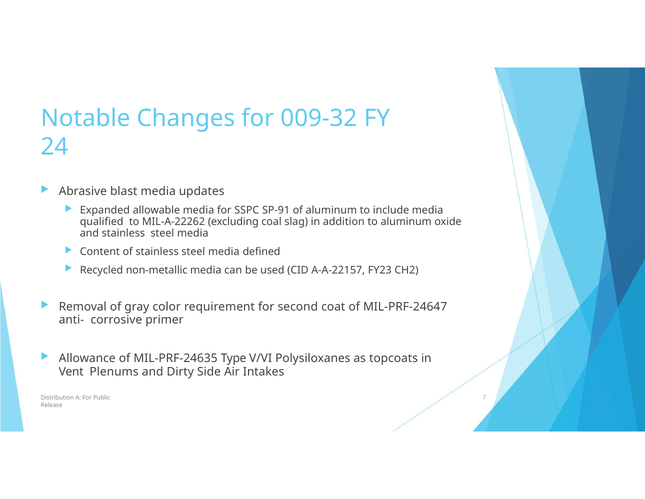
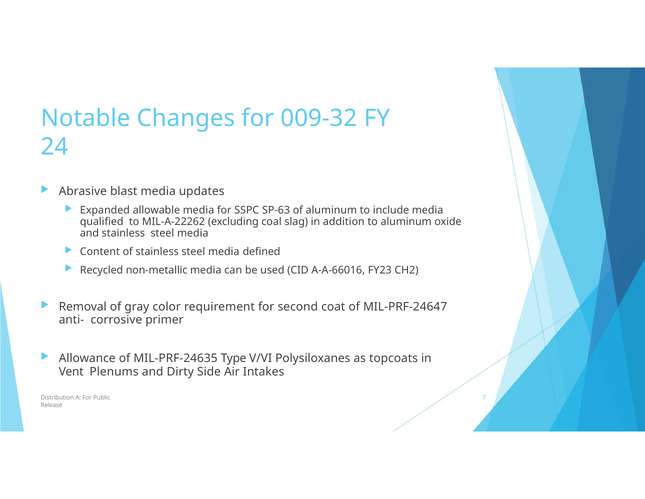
SP-91: SP-91 -> SP-63 (276, 210)
A-A-22157: A-A-22157 -> A-A-66016 (338, 270)
